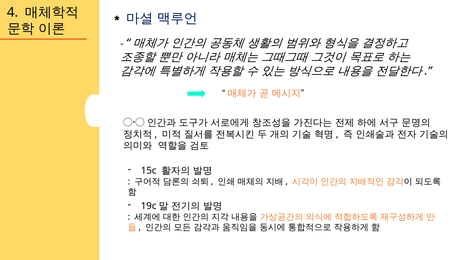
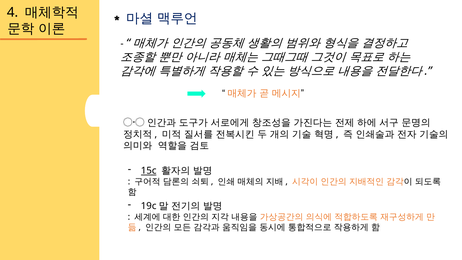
15c underline: none -> present (149, 171)
